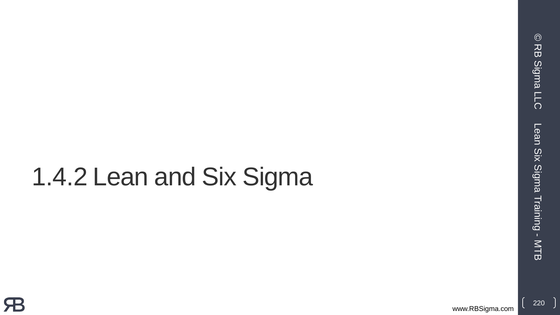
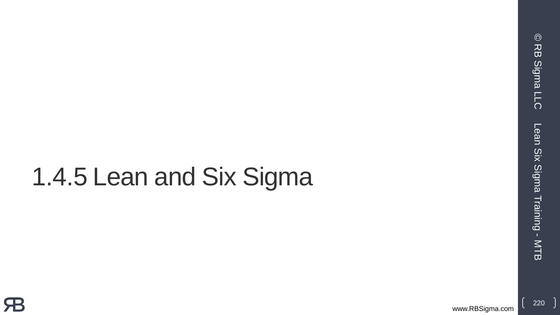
1.4.2: 1.4.2 -> 1.4.5 (60, 177)
